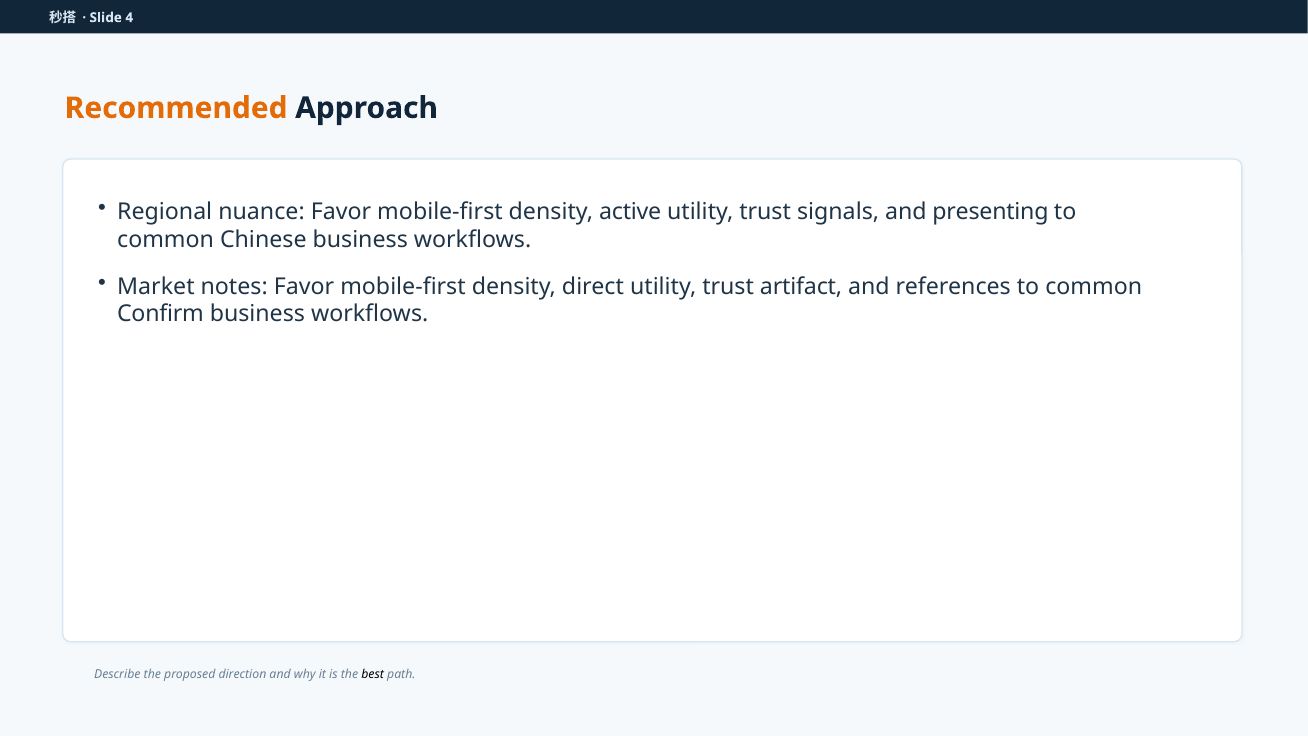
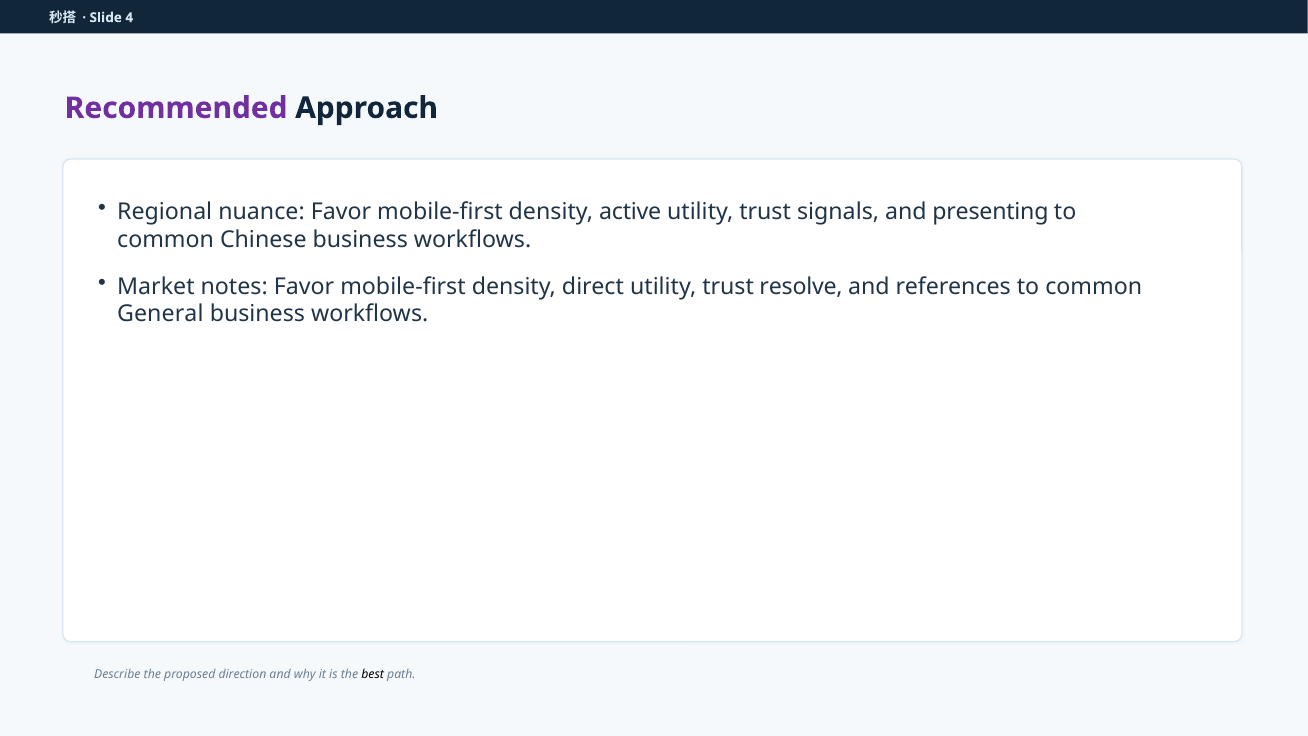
Recommended colour: orange -> purple (176, 108)
artifact: artifact -> resolve (801, 286)
Confirm: Confirm -> General (160, 314)
